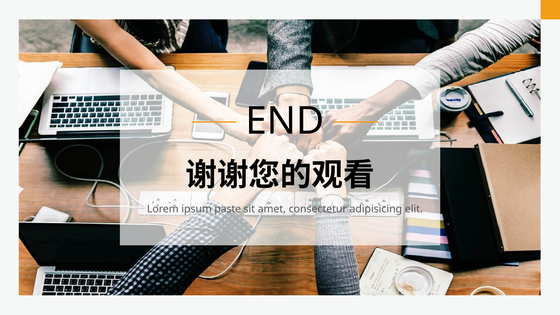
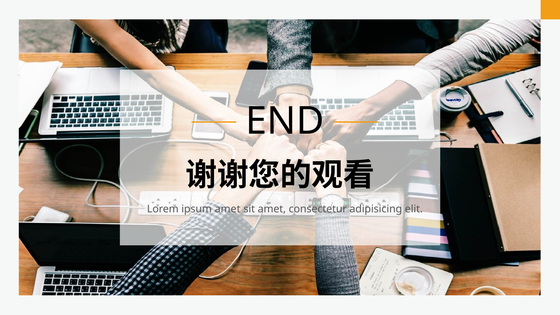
ipsum paste: paste -> amet (228, 209)
